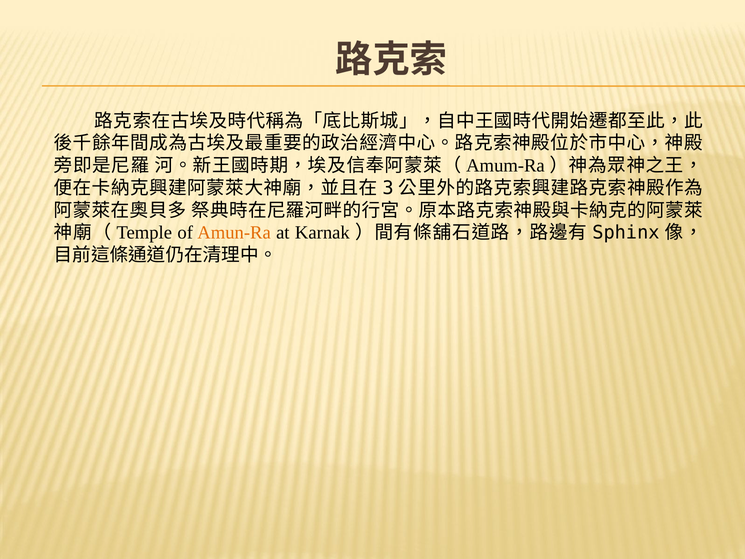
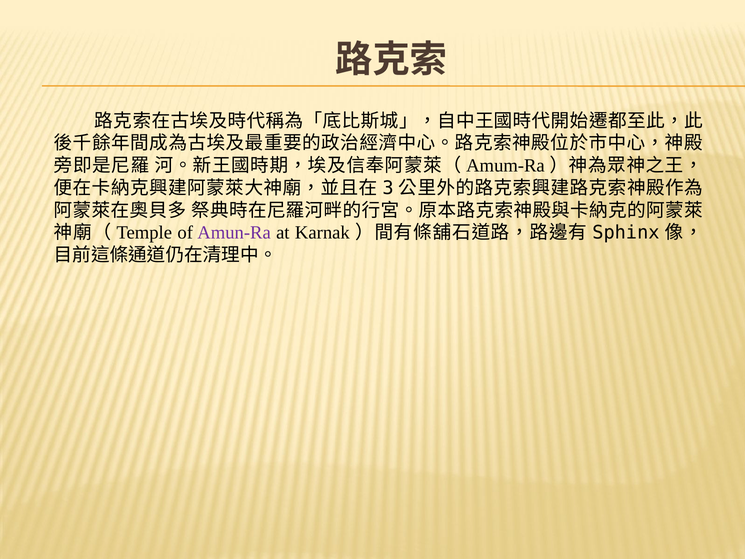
Amun-Ra colour: orange -> purple (234, 233)
